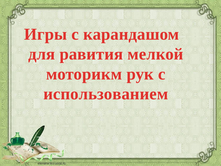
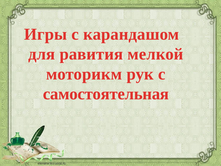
использованием: использованием -> самостоятельная (106, 94)
